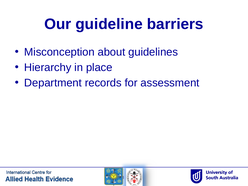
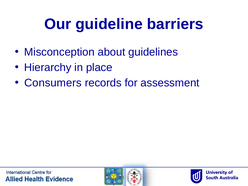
Department: Department -> Consumers (53, 83)
